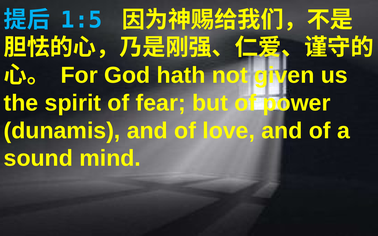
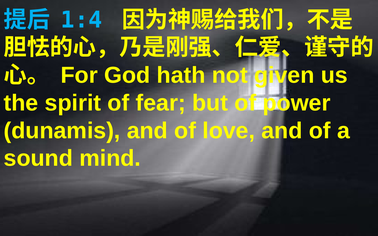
1:5: 1:5 -> 1:4 (82, 20)
